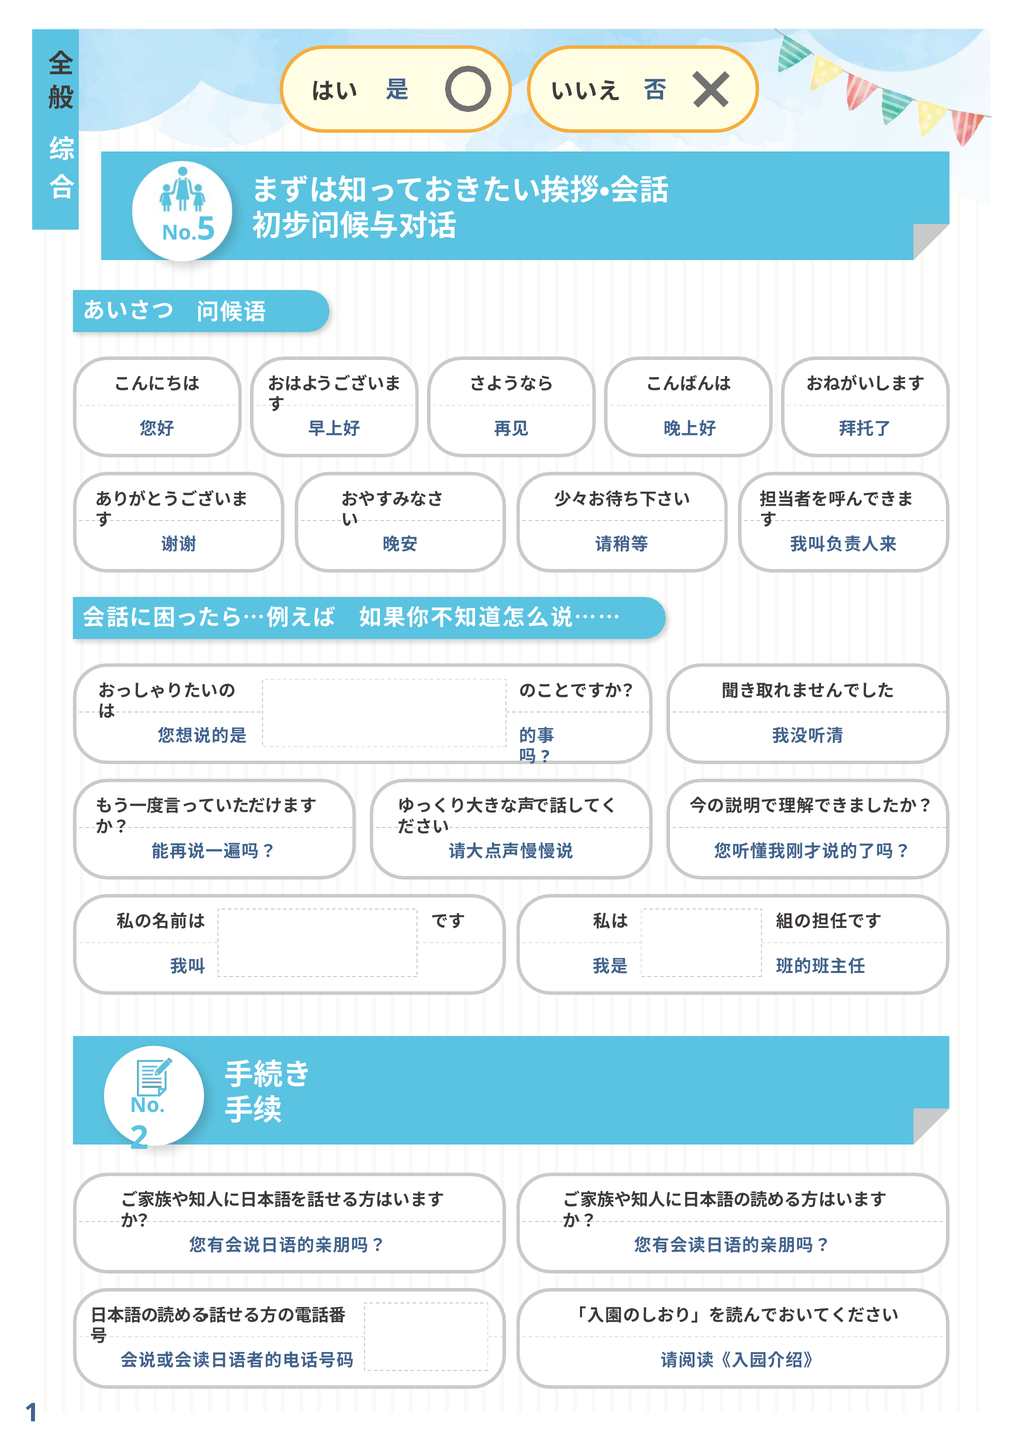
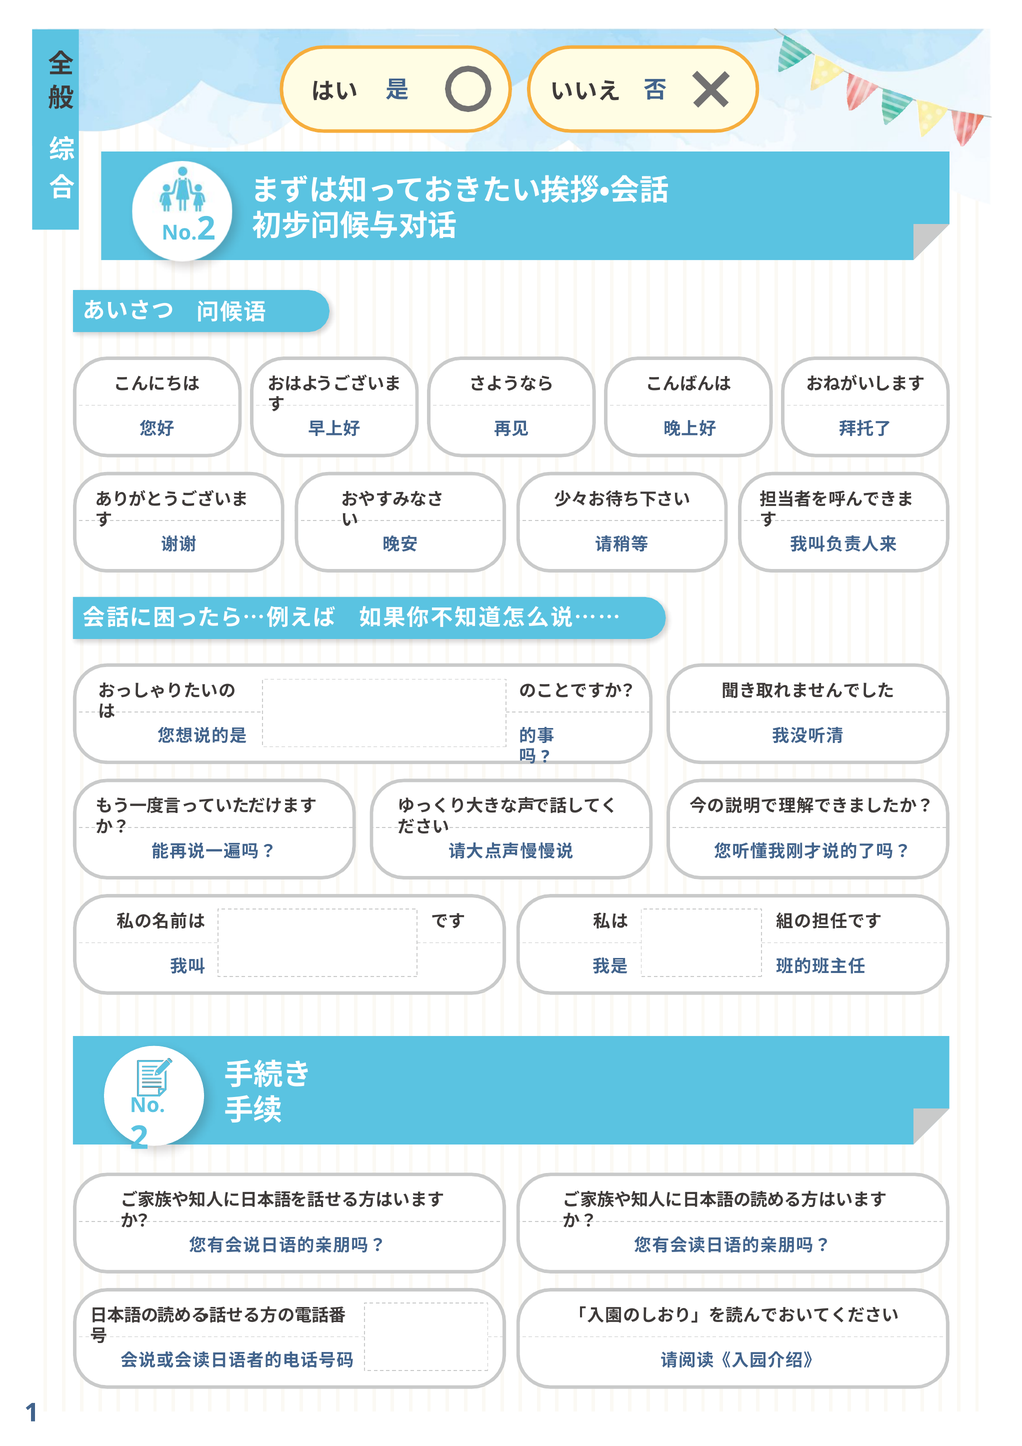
5: 5 -> 2 (206, 229)
